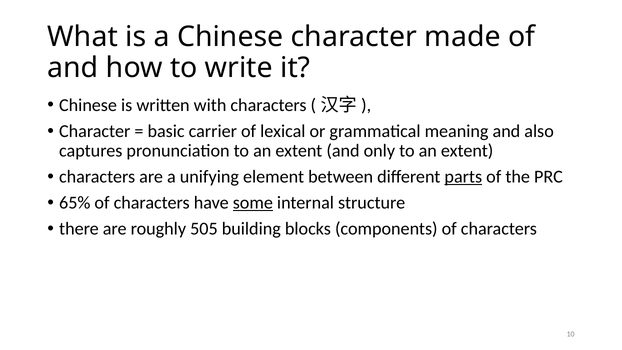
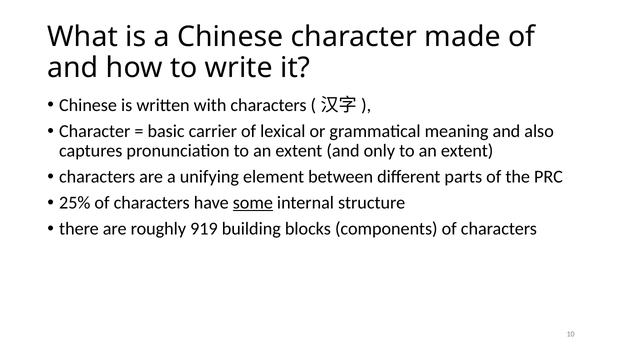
parts underline: present -> none (463, 177)
65%: 65% -> 25% (75, 203)
505: 505 -> 919 (204, 229)
